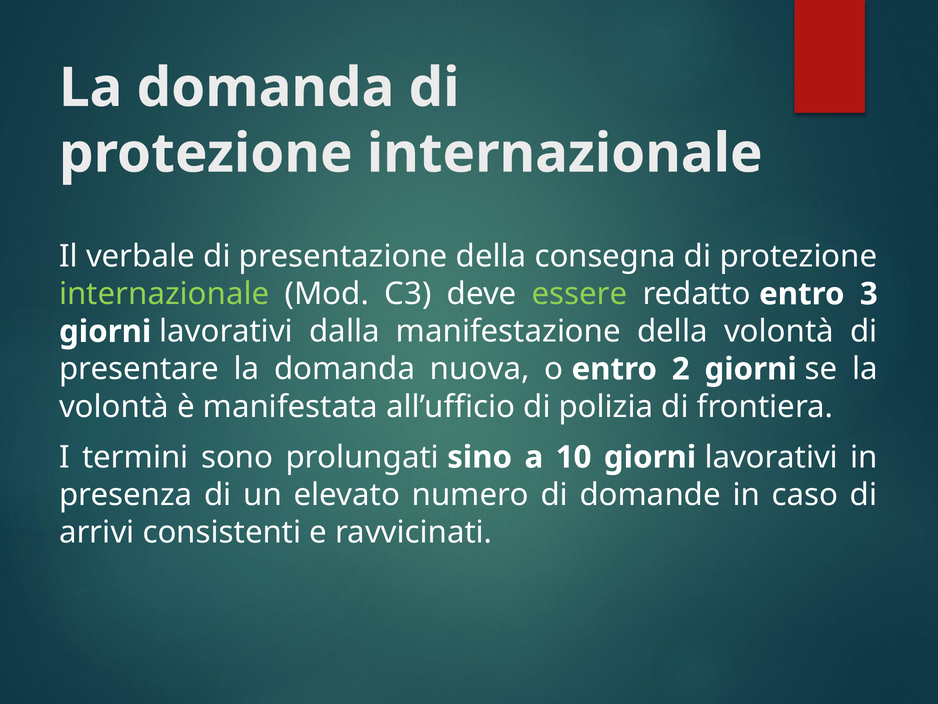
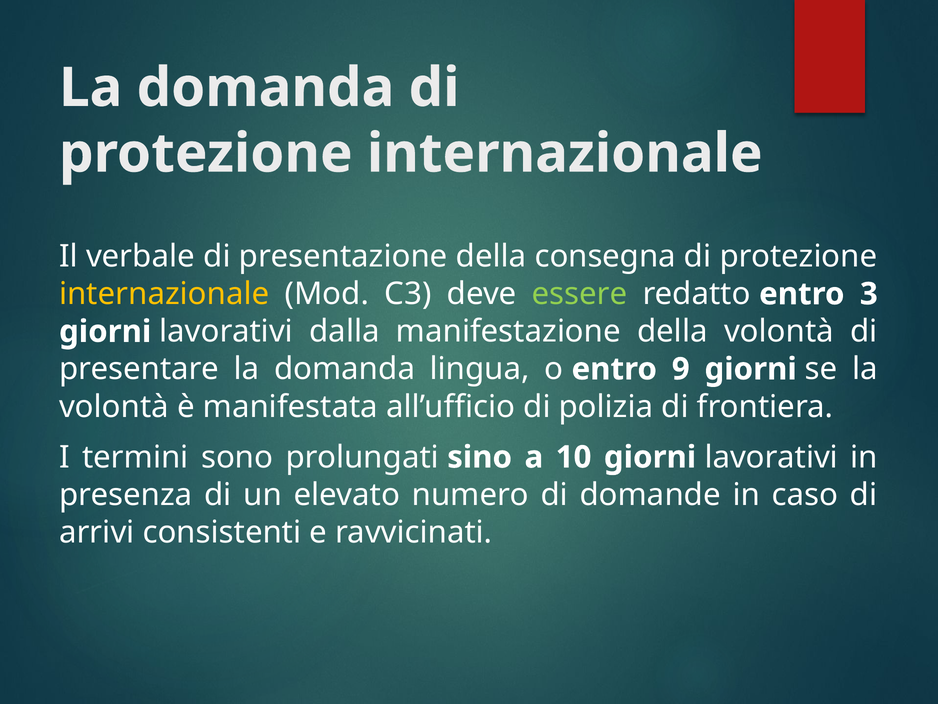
internazionale colour: light green -> yellow (164, 294)
nuova: nuova -> lingua (480, 369)
2: 2 -> 9 (681, 369)
